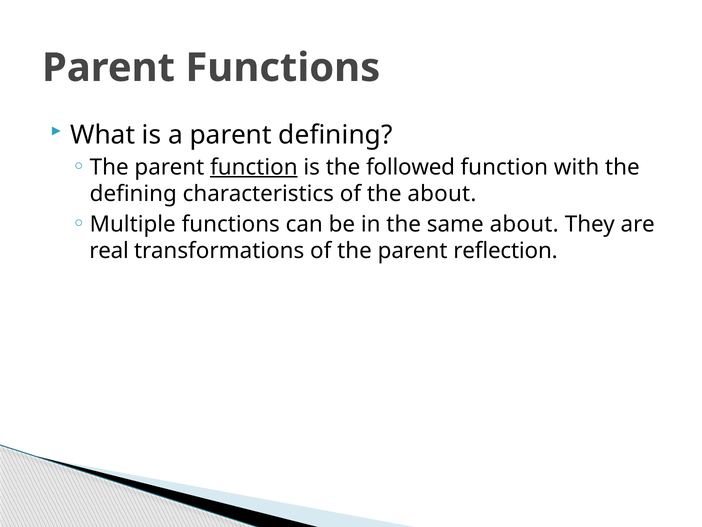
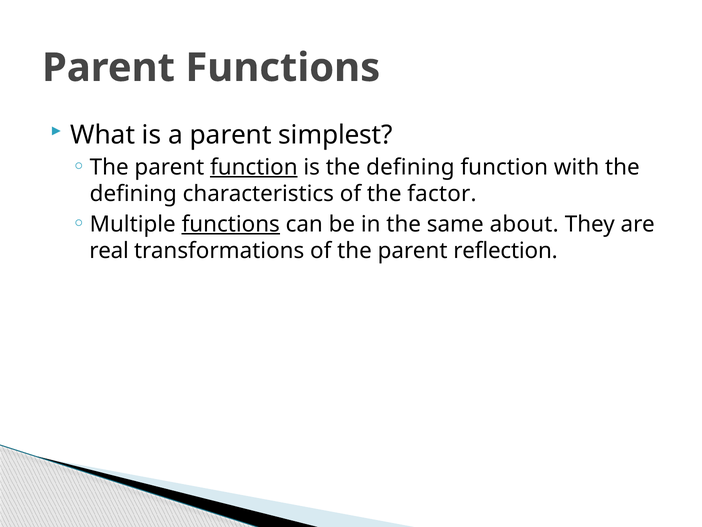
parent defining: defining -> simplest (336, 135)
is the followed: followed -> defining (410, 167)
the about: about -> factor (442, 194)
functions underline: none -> present (231, 224)
